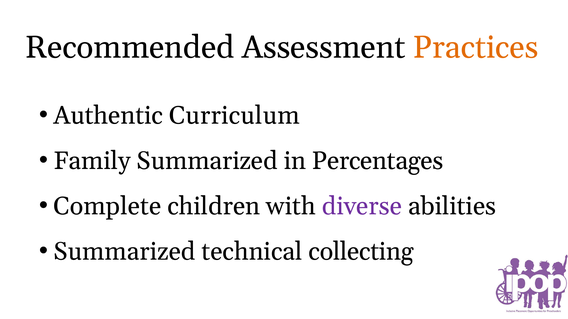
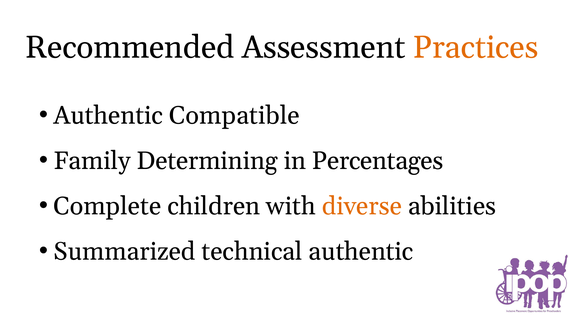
Curriculum: Curriculum -> Compatible (234, 116)
Family Summarized: Summarized -> Determining (207, 161)
diverse colour: purple -> orange (362, 206)
technical collecting: collecting -> authentic (361, 252)
